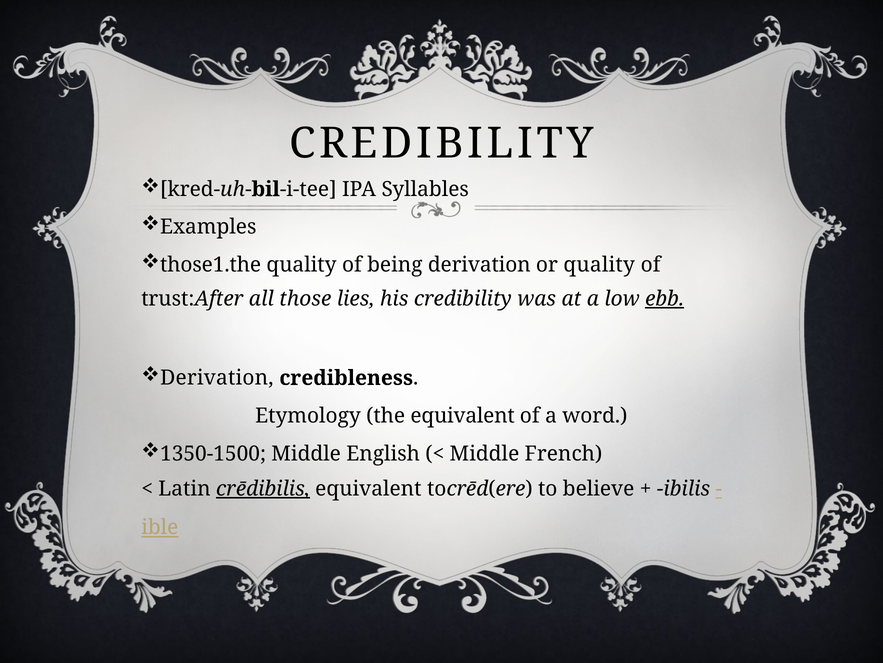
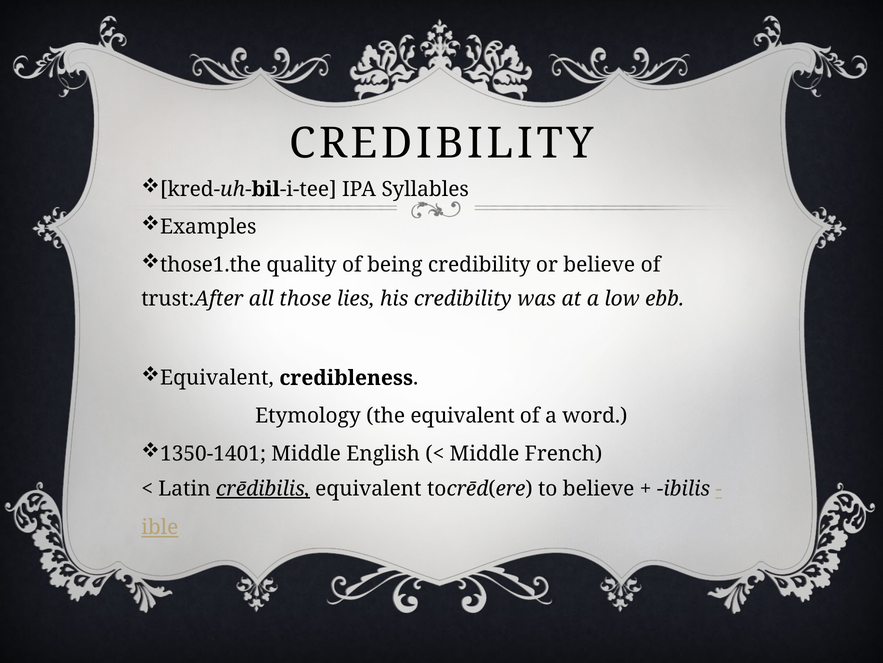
being derivation: derivation -> credibility (479, 265)
or quality: quality -> believe (599, 265)
ebb underline: present -> none (665, 298)
Derivation: Derivation -> Equivalent (217, 378)
1350-1500: 1350-1500 -> 1350-1401 (213, 453)
